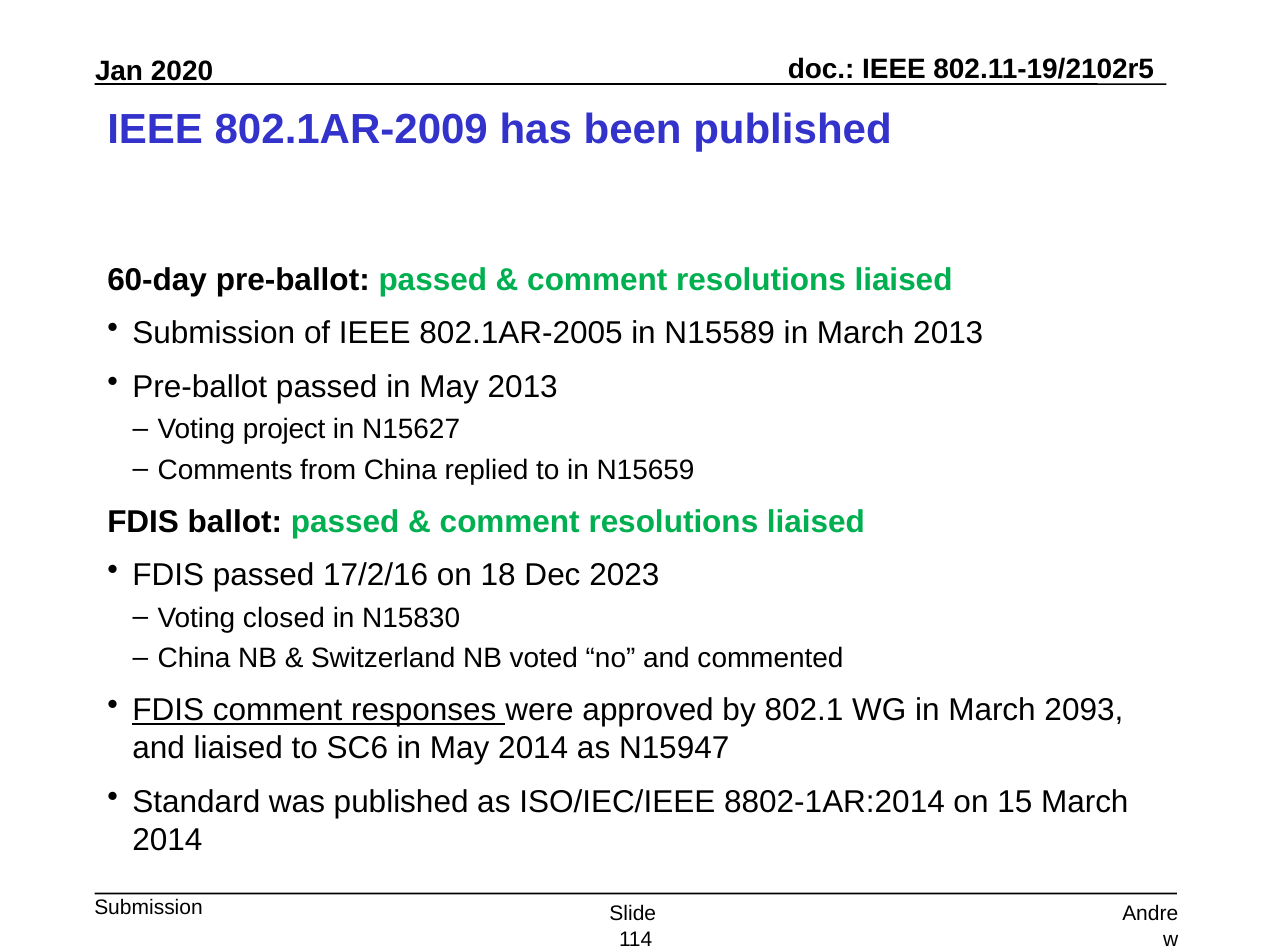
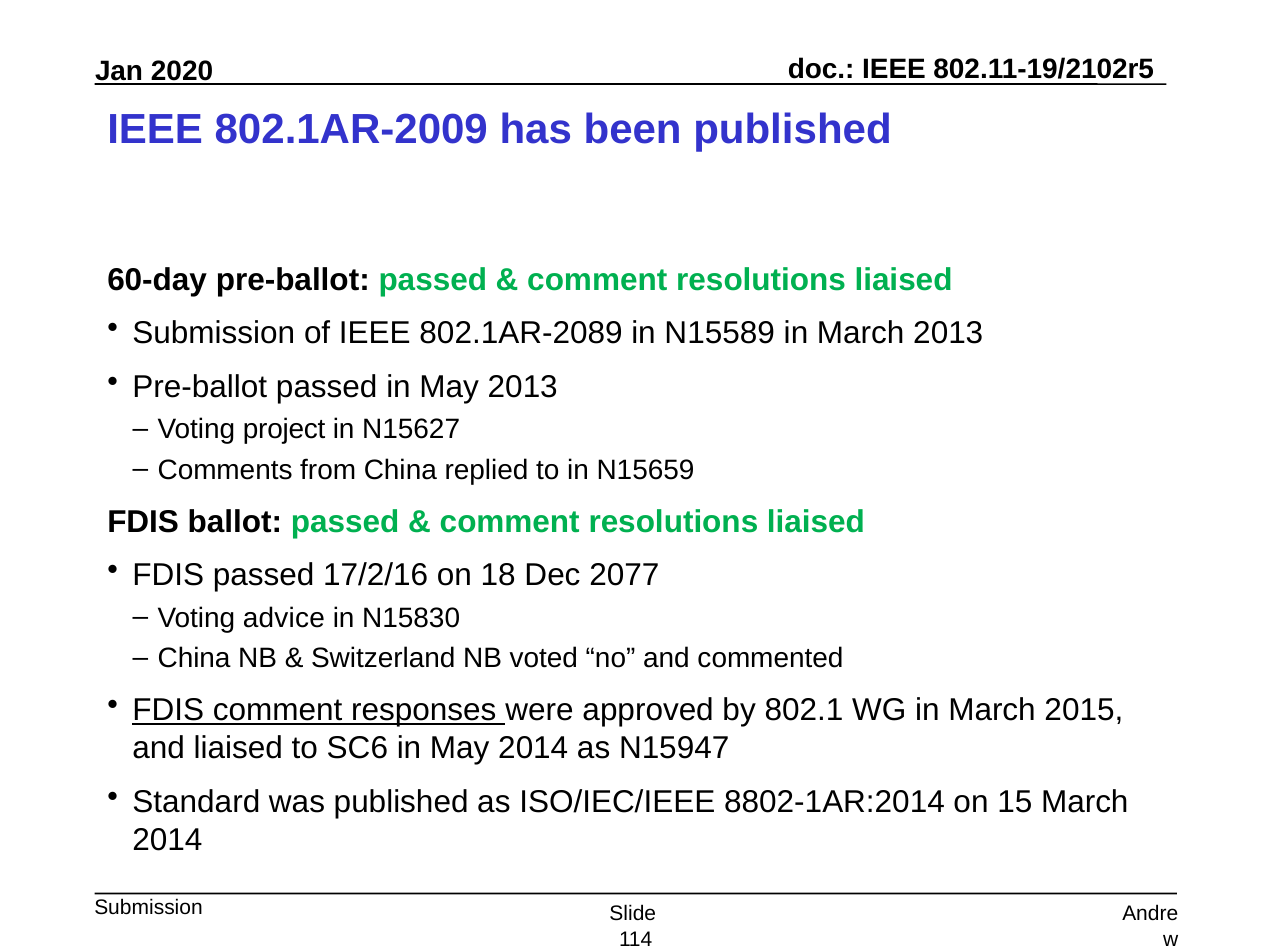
802.1AR-2005: 802.1AR-2005 -> 802.1AR-2089 (521, 333)
2023: 2023 -> 2077 (624, 575)
closed: closed -> advice (284, 618)
2093: 2093 -> 2015 (1084, 710)
